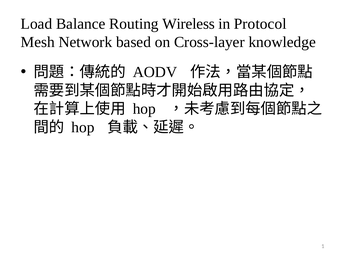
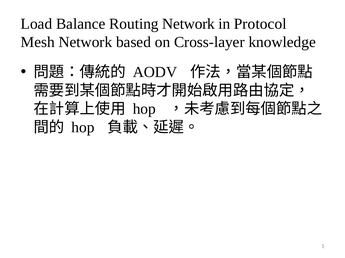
Routing Wireless: Wireless -> Network (189, 24)
